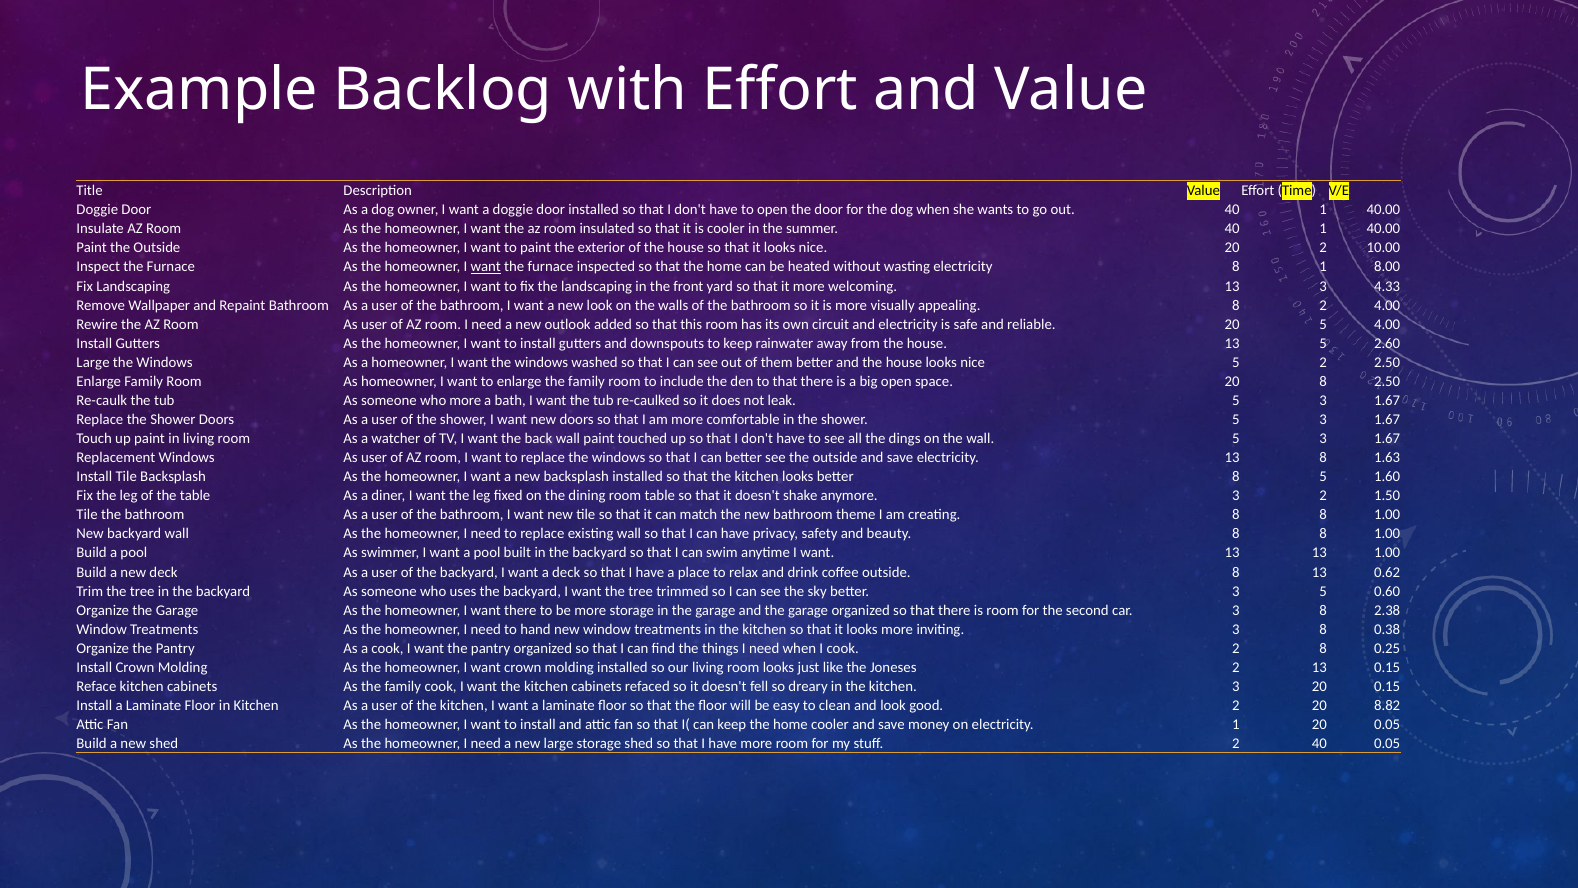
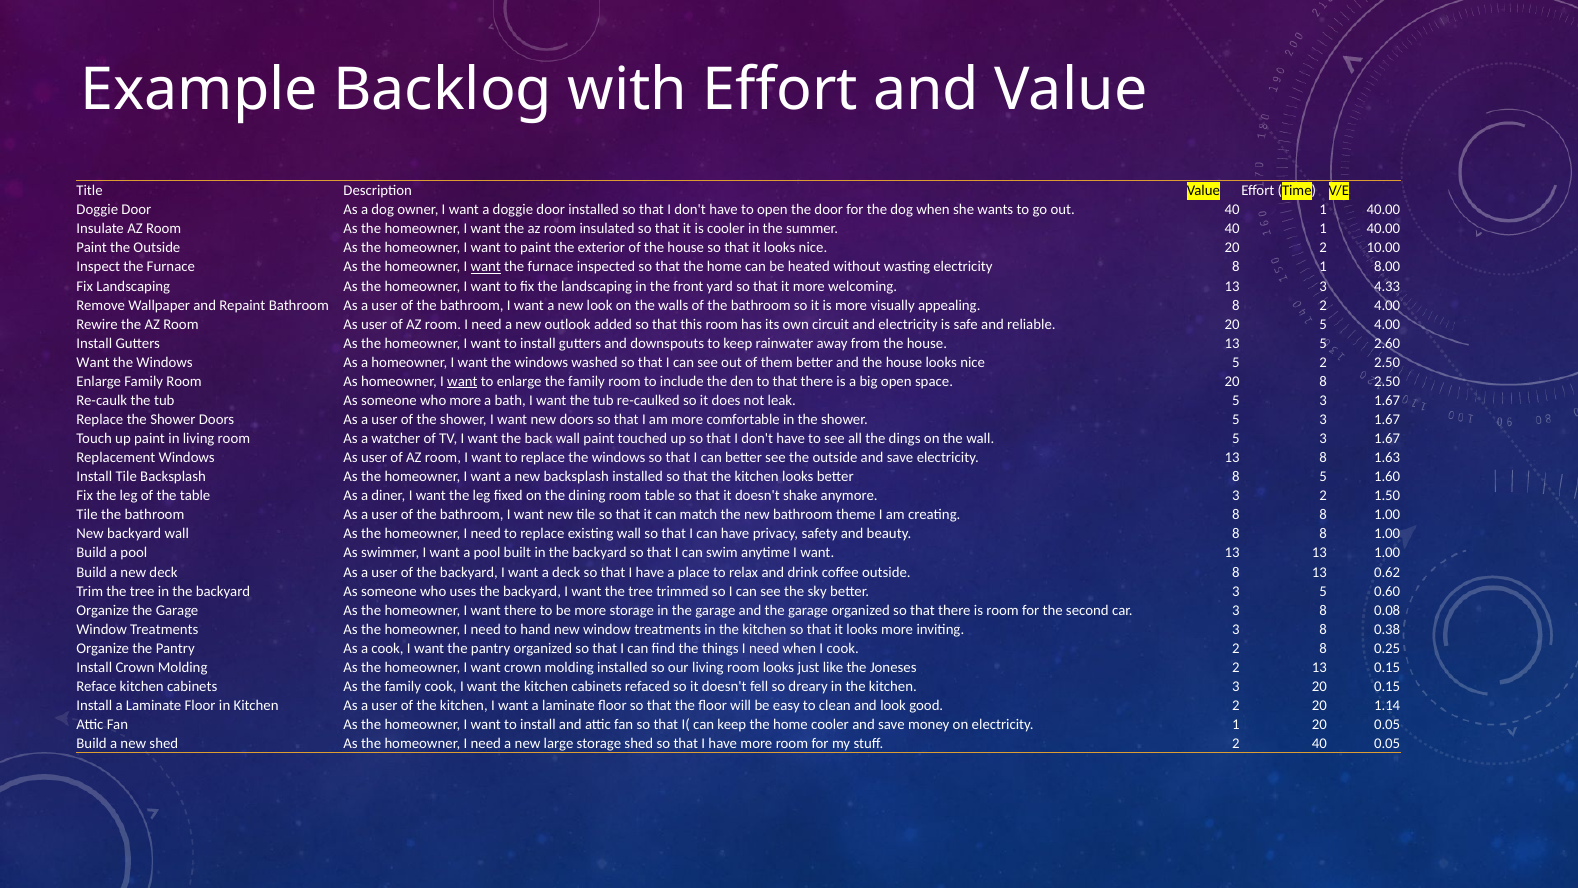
Large: Large -> Want (93, 362)
want underline: none -> present (462, 381)
2.38: 2.38 -> 0.08 (1387, 610)
8.82: 8.82 -> 1.14 (1387, 705)
